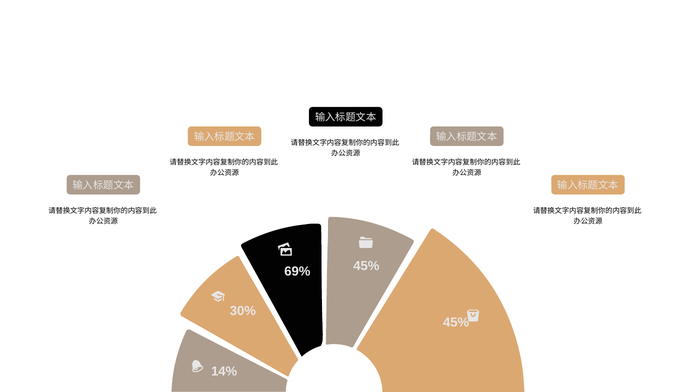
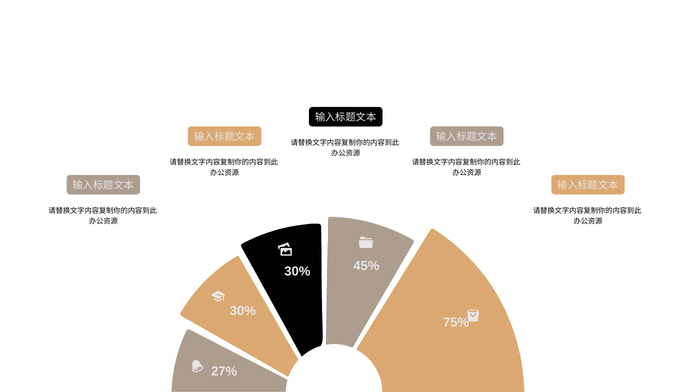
69%: 69% -> 30% (297, 271)
45%: 45% -> 75% (456, 322)
14%: 14% -> 27% (224, 371)
